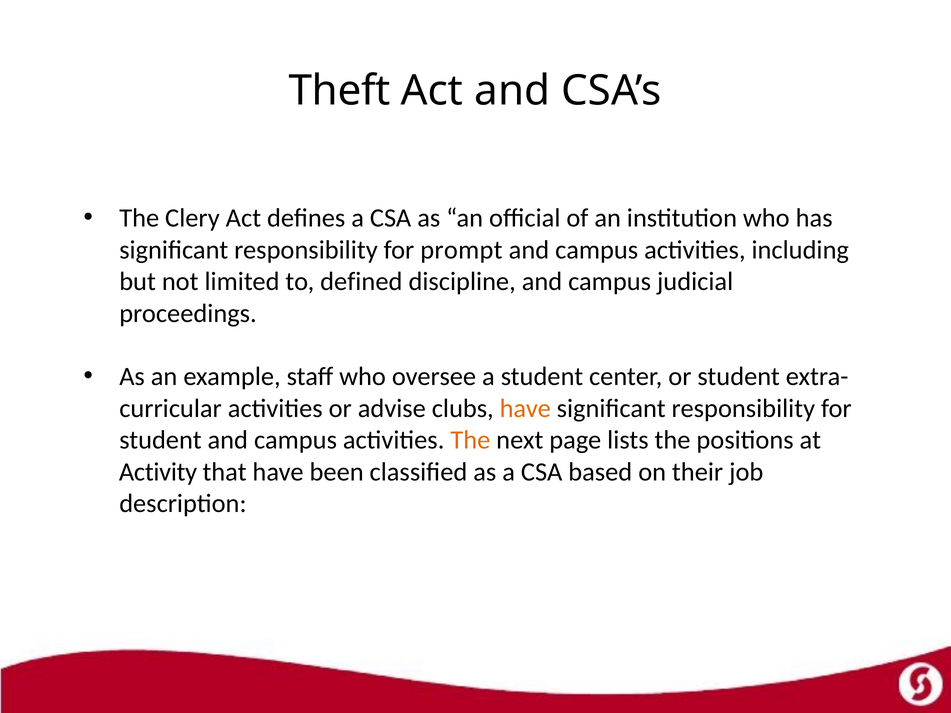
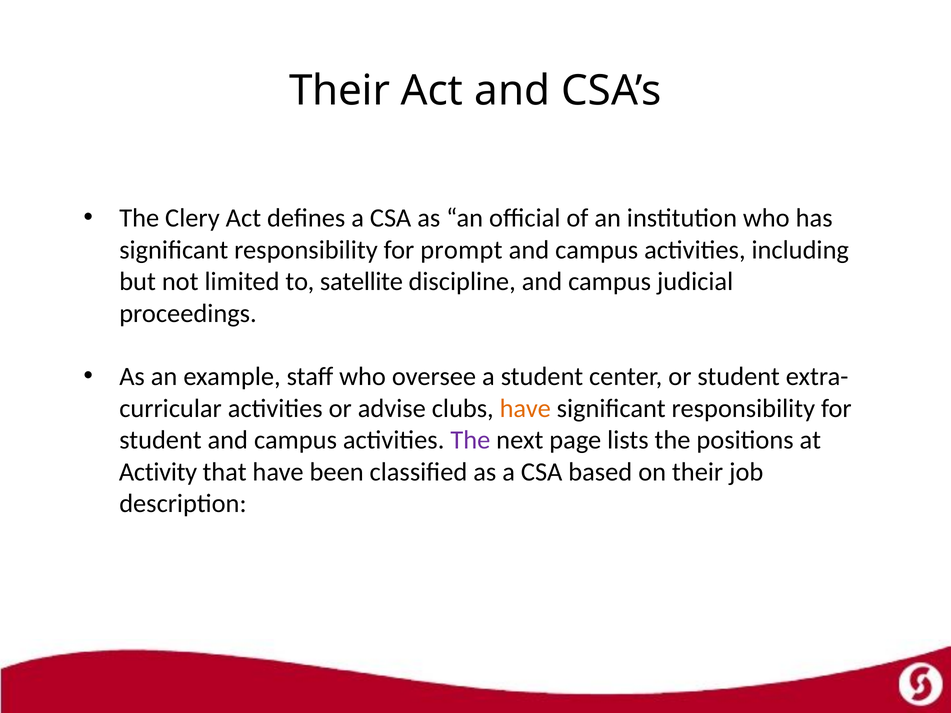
Theft: Theft -> Their (340, 91)
defined: defined -> satellite (361, 282)
The colour: orange -> purple (470, 440)
